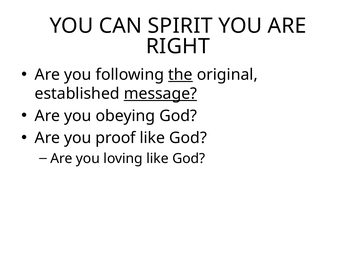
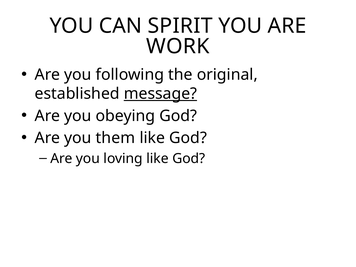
RIGHT: RIGHT -> WORK (178, 46)
the underline: present -> none (180, 75)
proof: proof -> them (115, 138)
